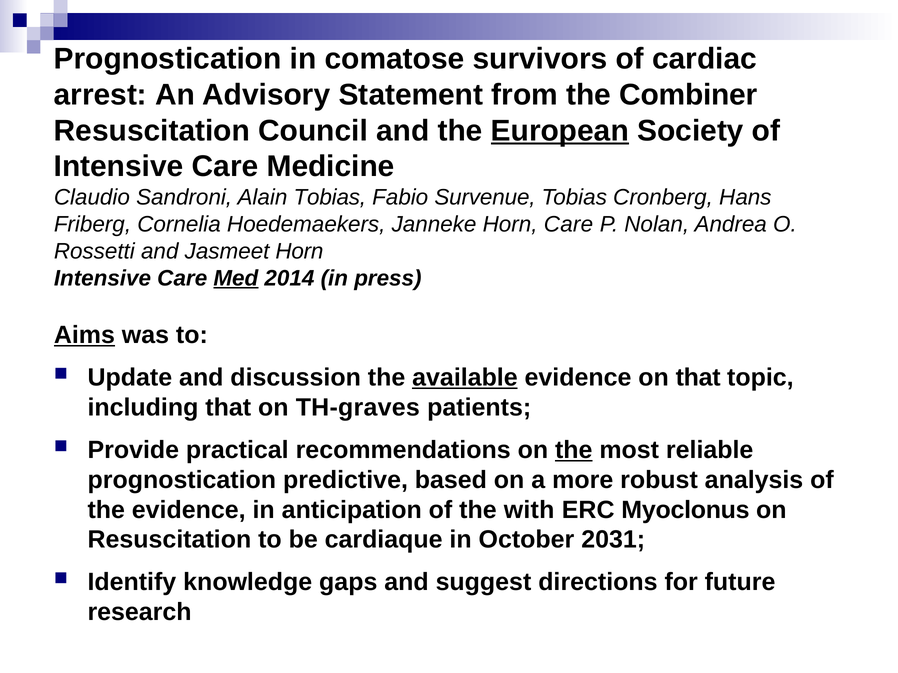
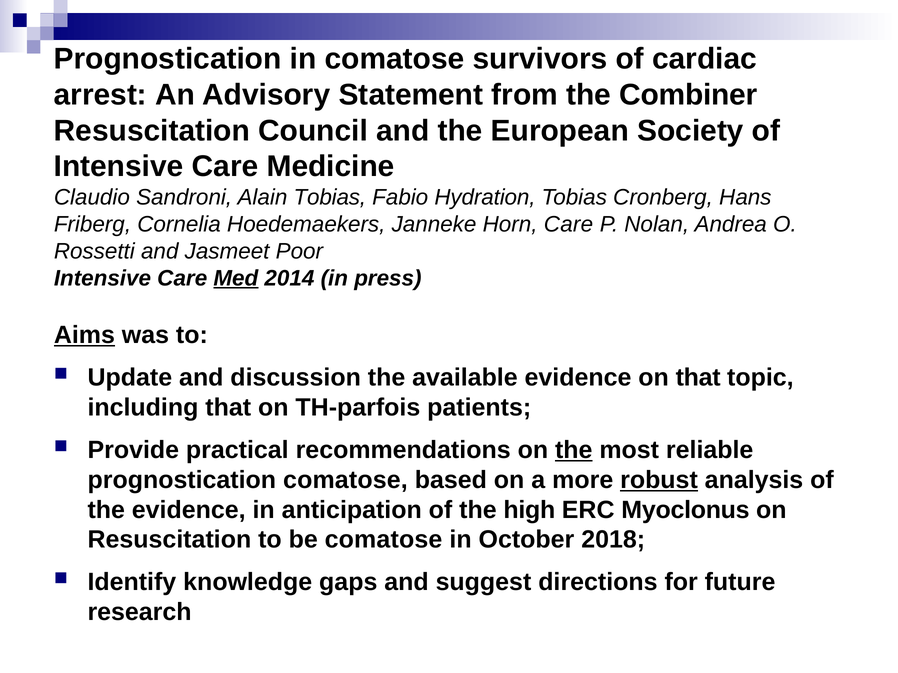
European underline: present -> none (560, 131)
Survenue: Survenue -> Hydration (485, 198)
Jasmeet Horn: Horn -> Poor (299, 251)
available underline: present -> none (465, 378)
TH-graves: TH-graves -> TH-parfois (358, 408)
prognostication predictive: predictive -> comatose (345, 480)
robust underline: none -> present (659, 480)
with: with -> high (529, 510)
be cardiaque: cardiaque -> comatose (384, 540)
2031: 2031 -> 2018 (613, 540)
